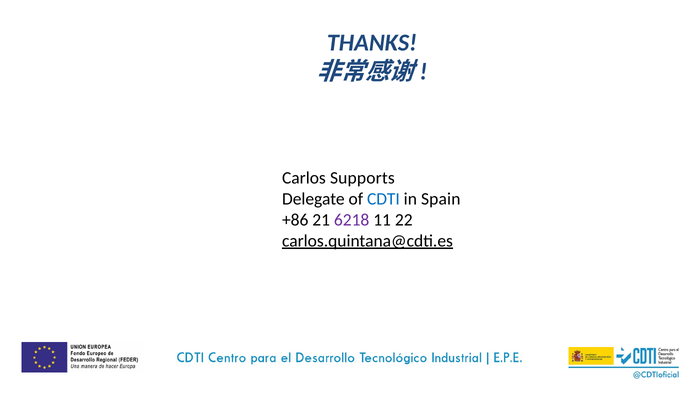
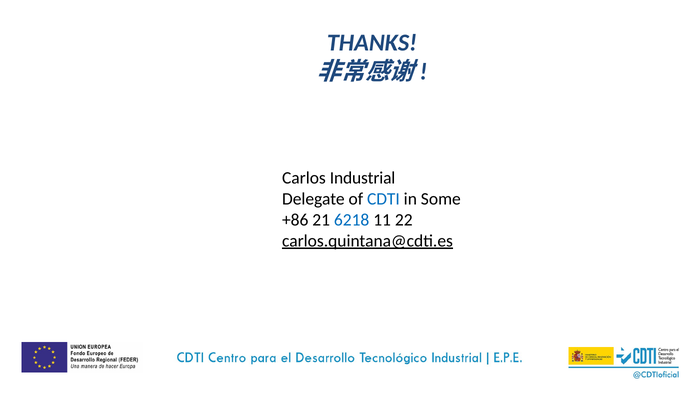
Supports: Supports -> Industrial (363, 178)
Spain: Spain -> Some (441, 199)
6218 colour: purple -> blue (352, 220)
